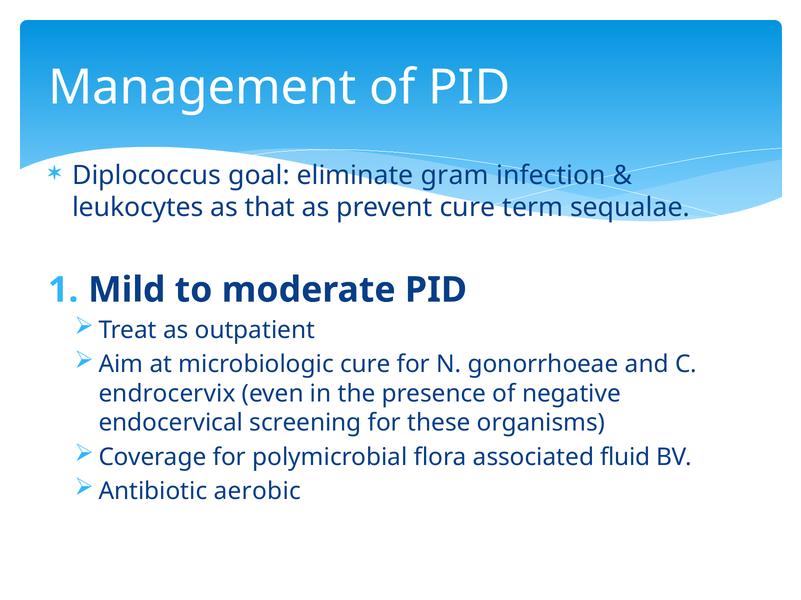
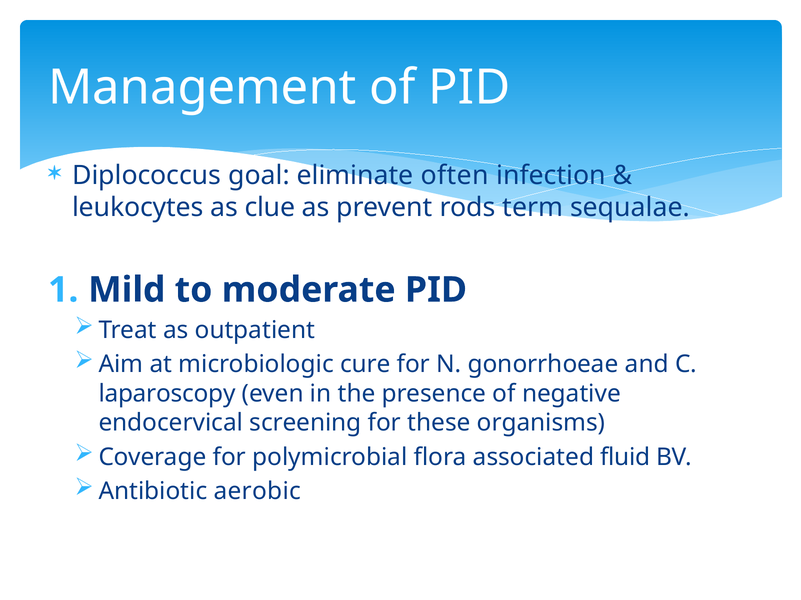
gram: gram -> often (455, 176)
that: that -> clue (270, 208)
prevent cure: cure -> rods (468, 208)
endrocervix: endrocervix -> laparoscopy (167, 394)
